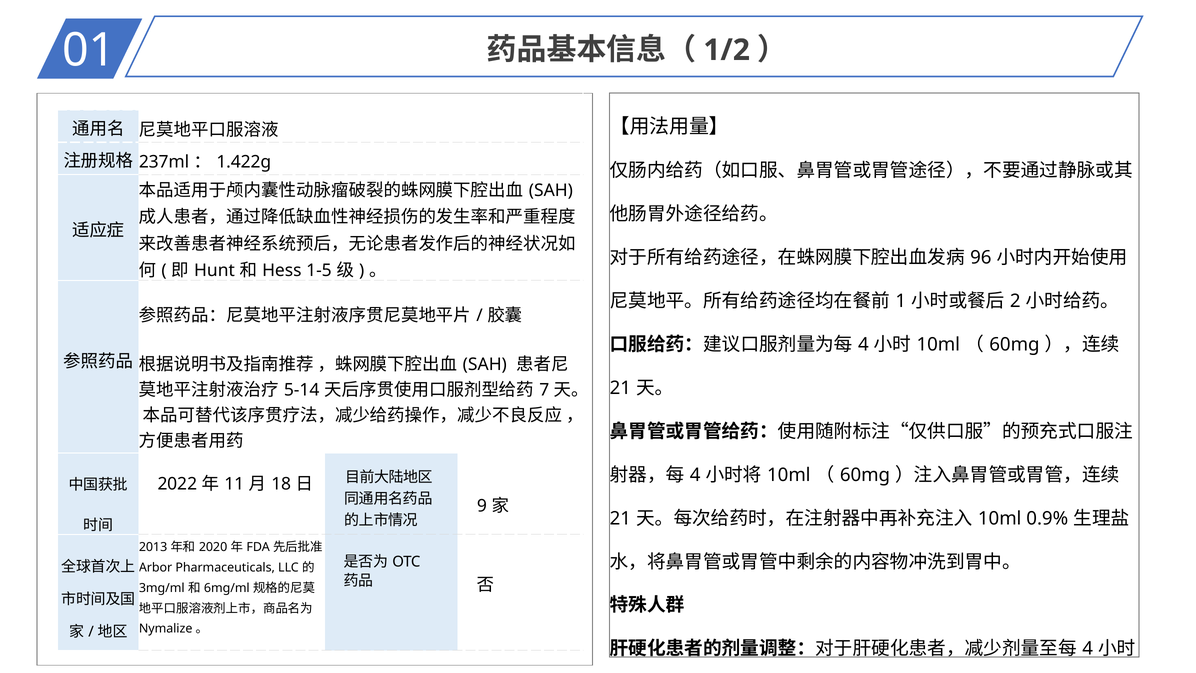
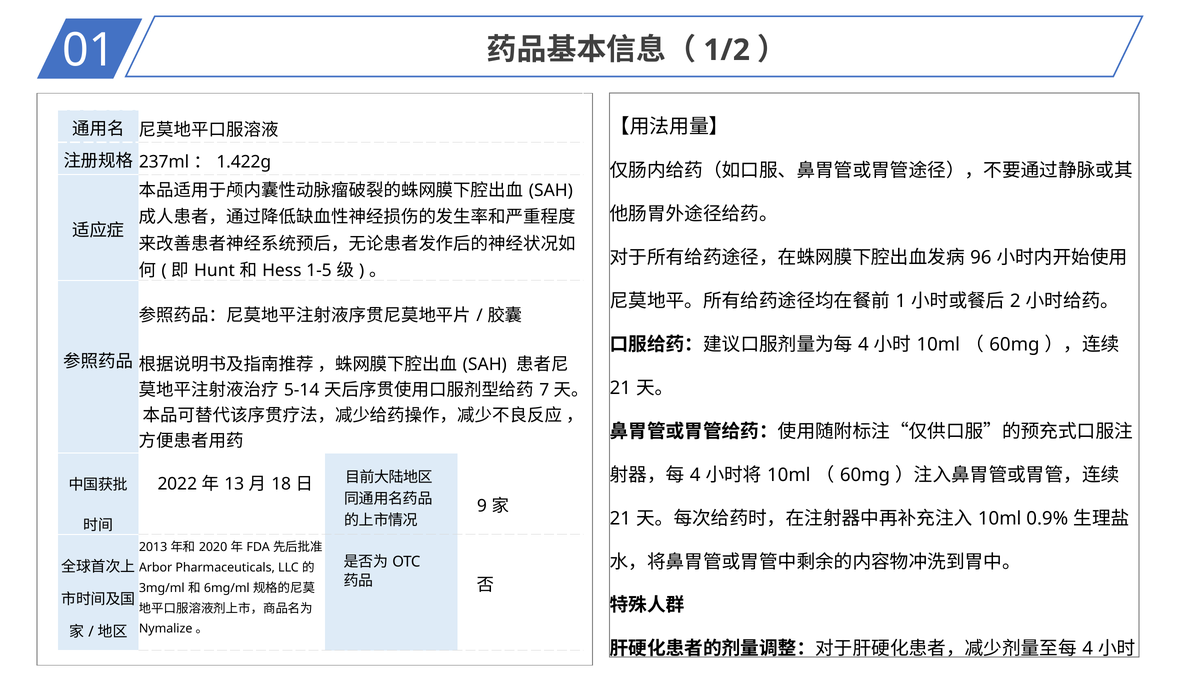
11: 11 -> 13 (234, 484)
